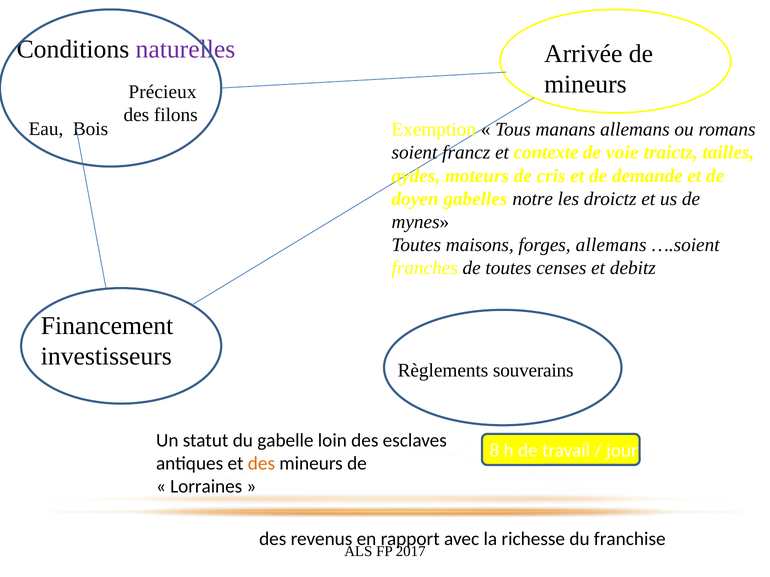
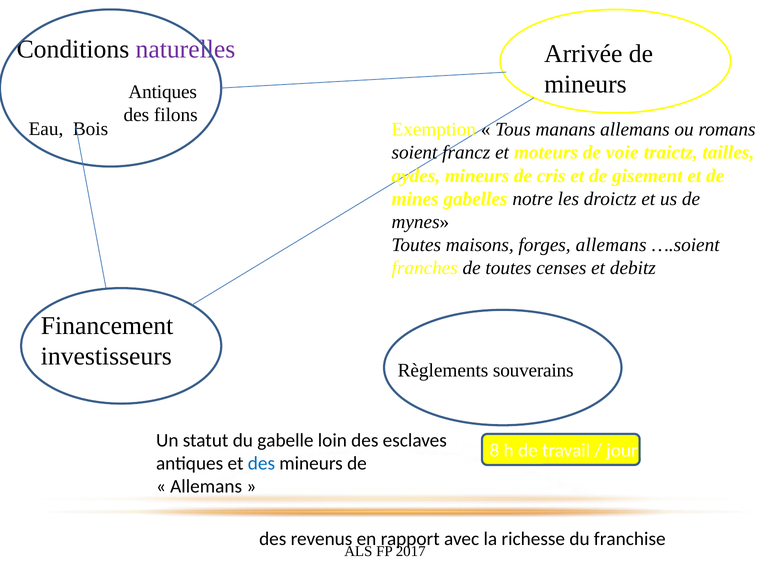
Précieux: Précieux -> Antiques (163, 92)
contexte: contexte -> moteurs (546, 153)
aydes moteurs: moteurs -> mineurs (477, 176)
demande: demande -> gisement (647, 176)
doyen: doyen -> mines (415, 199)
des colour: orange -> blue (261, 464)
Lorraines: Lorraines -> Allemans (206, 487)
